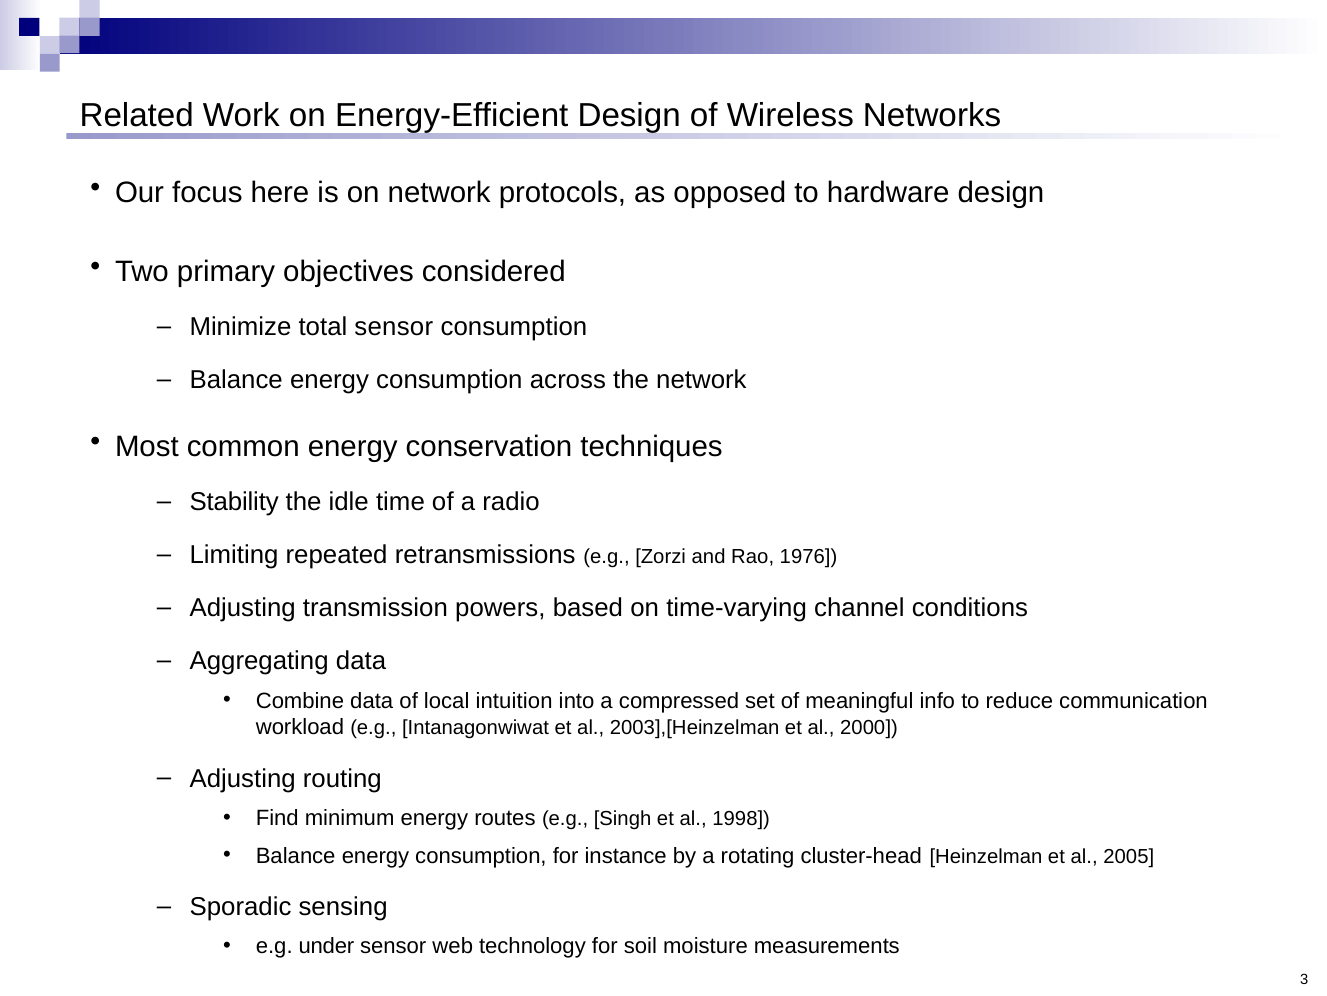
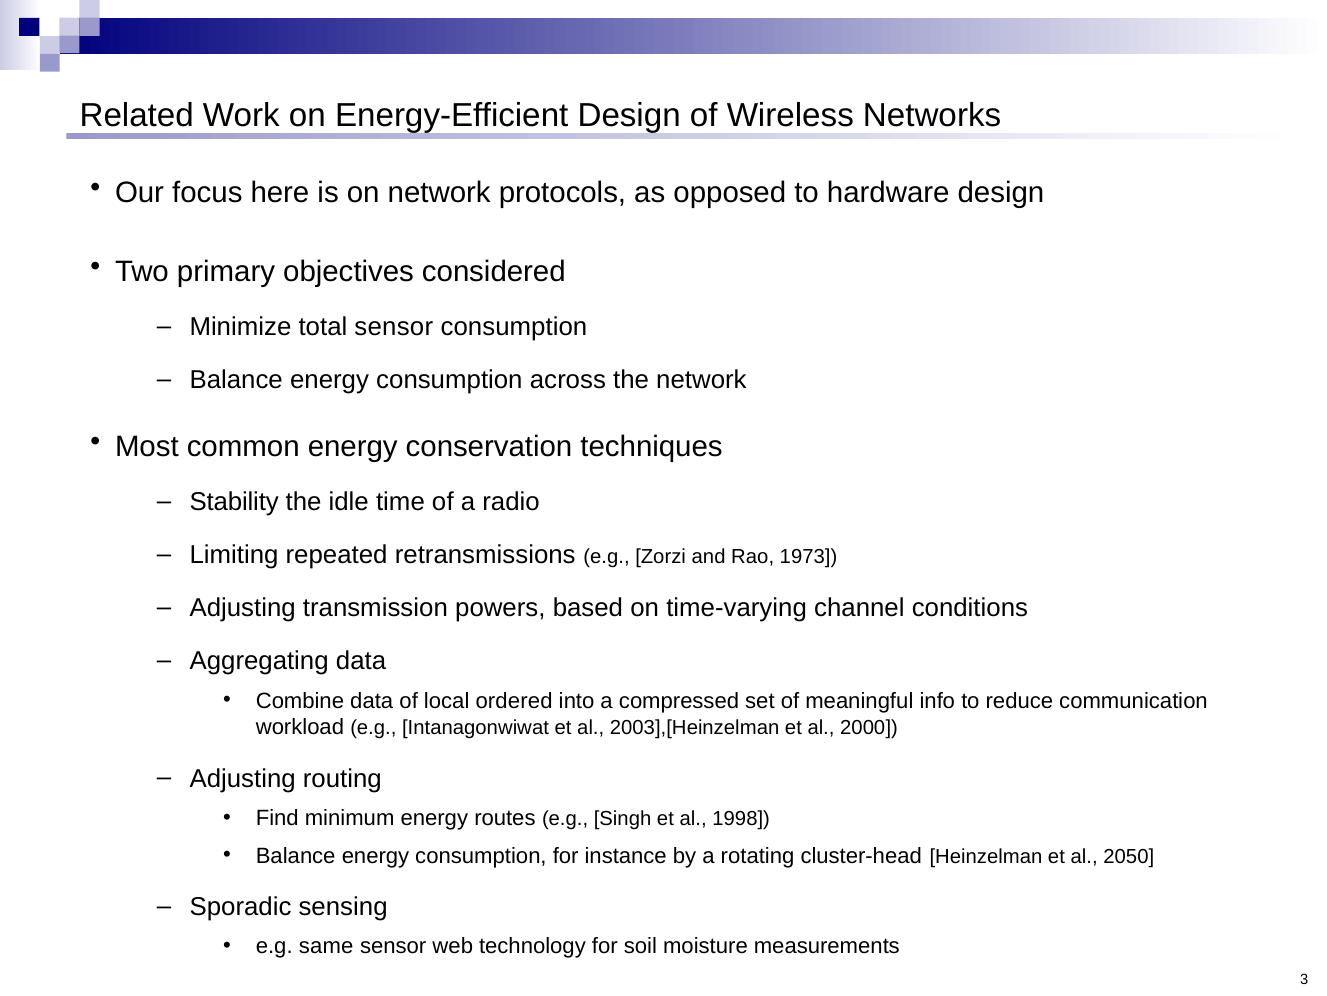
1976: 1976 -> 1973 (808, 556)
intuition: intuition -> ordered (514, 700)
2005: 2005 -> 2050 (1129, 856)
under: under -> same (326, 946)
